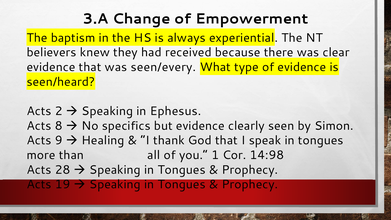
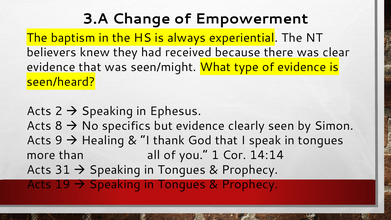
seen/every: seen/every -> seen/might (163, 67)
14:98: 14:98 -> 14:14 (267, 155)
28: 28 -> 31 (63, 170)
